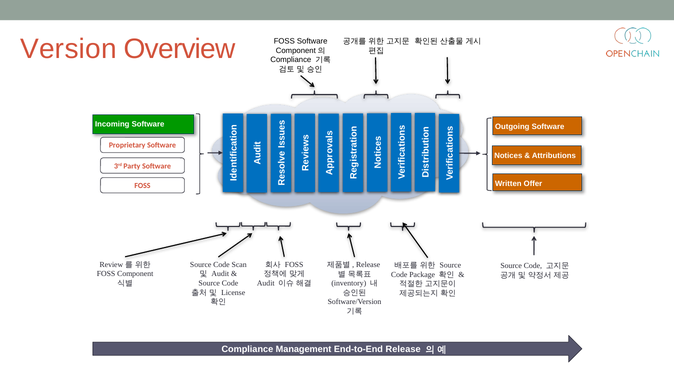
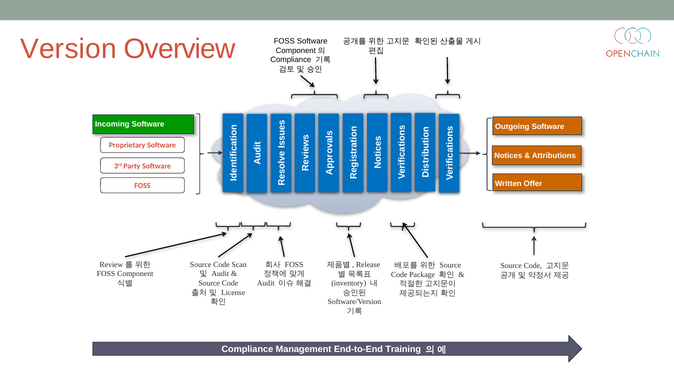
End-to-End Release: Release -> Training (403, 350)
